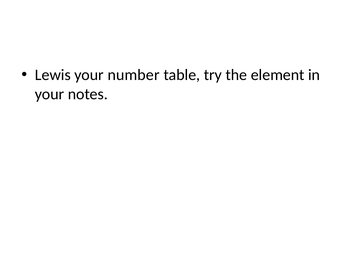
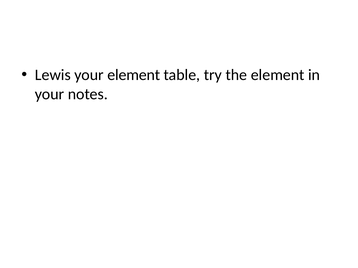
your number: number -> element (134, 75)
